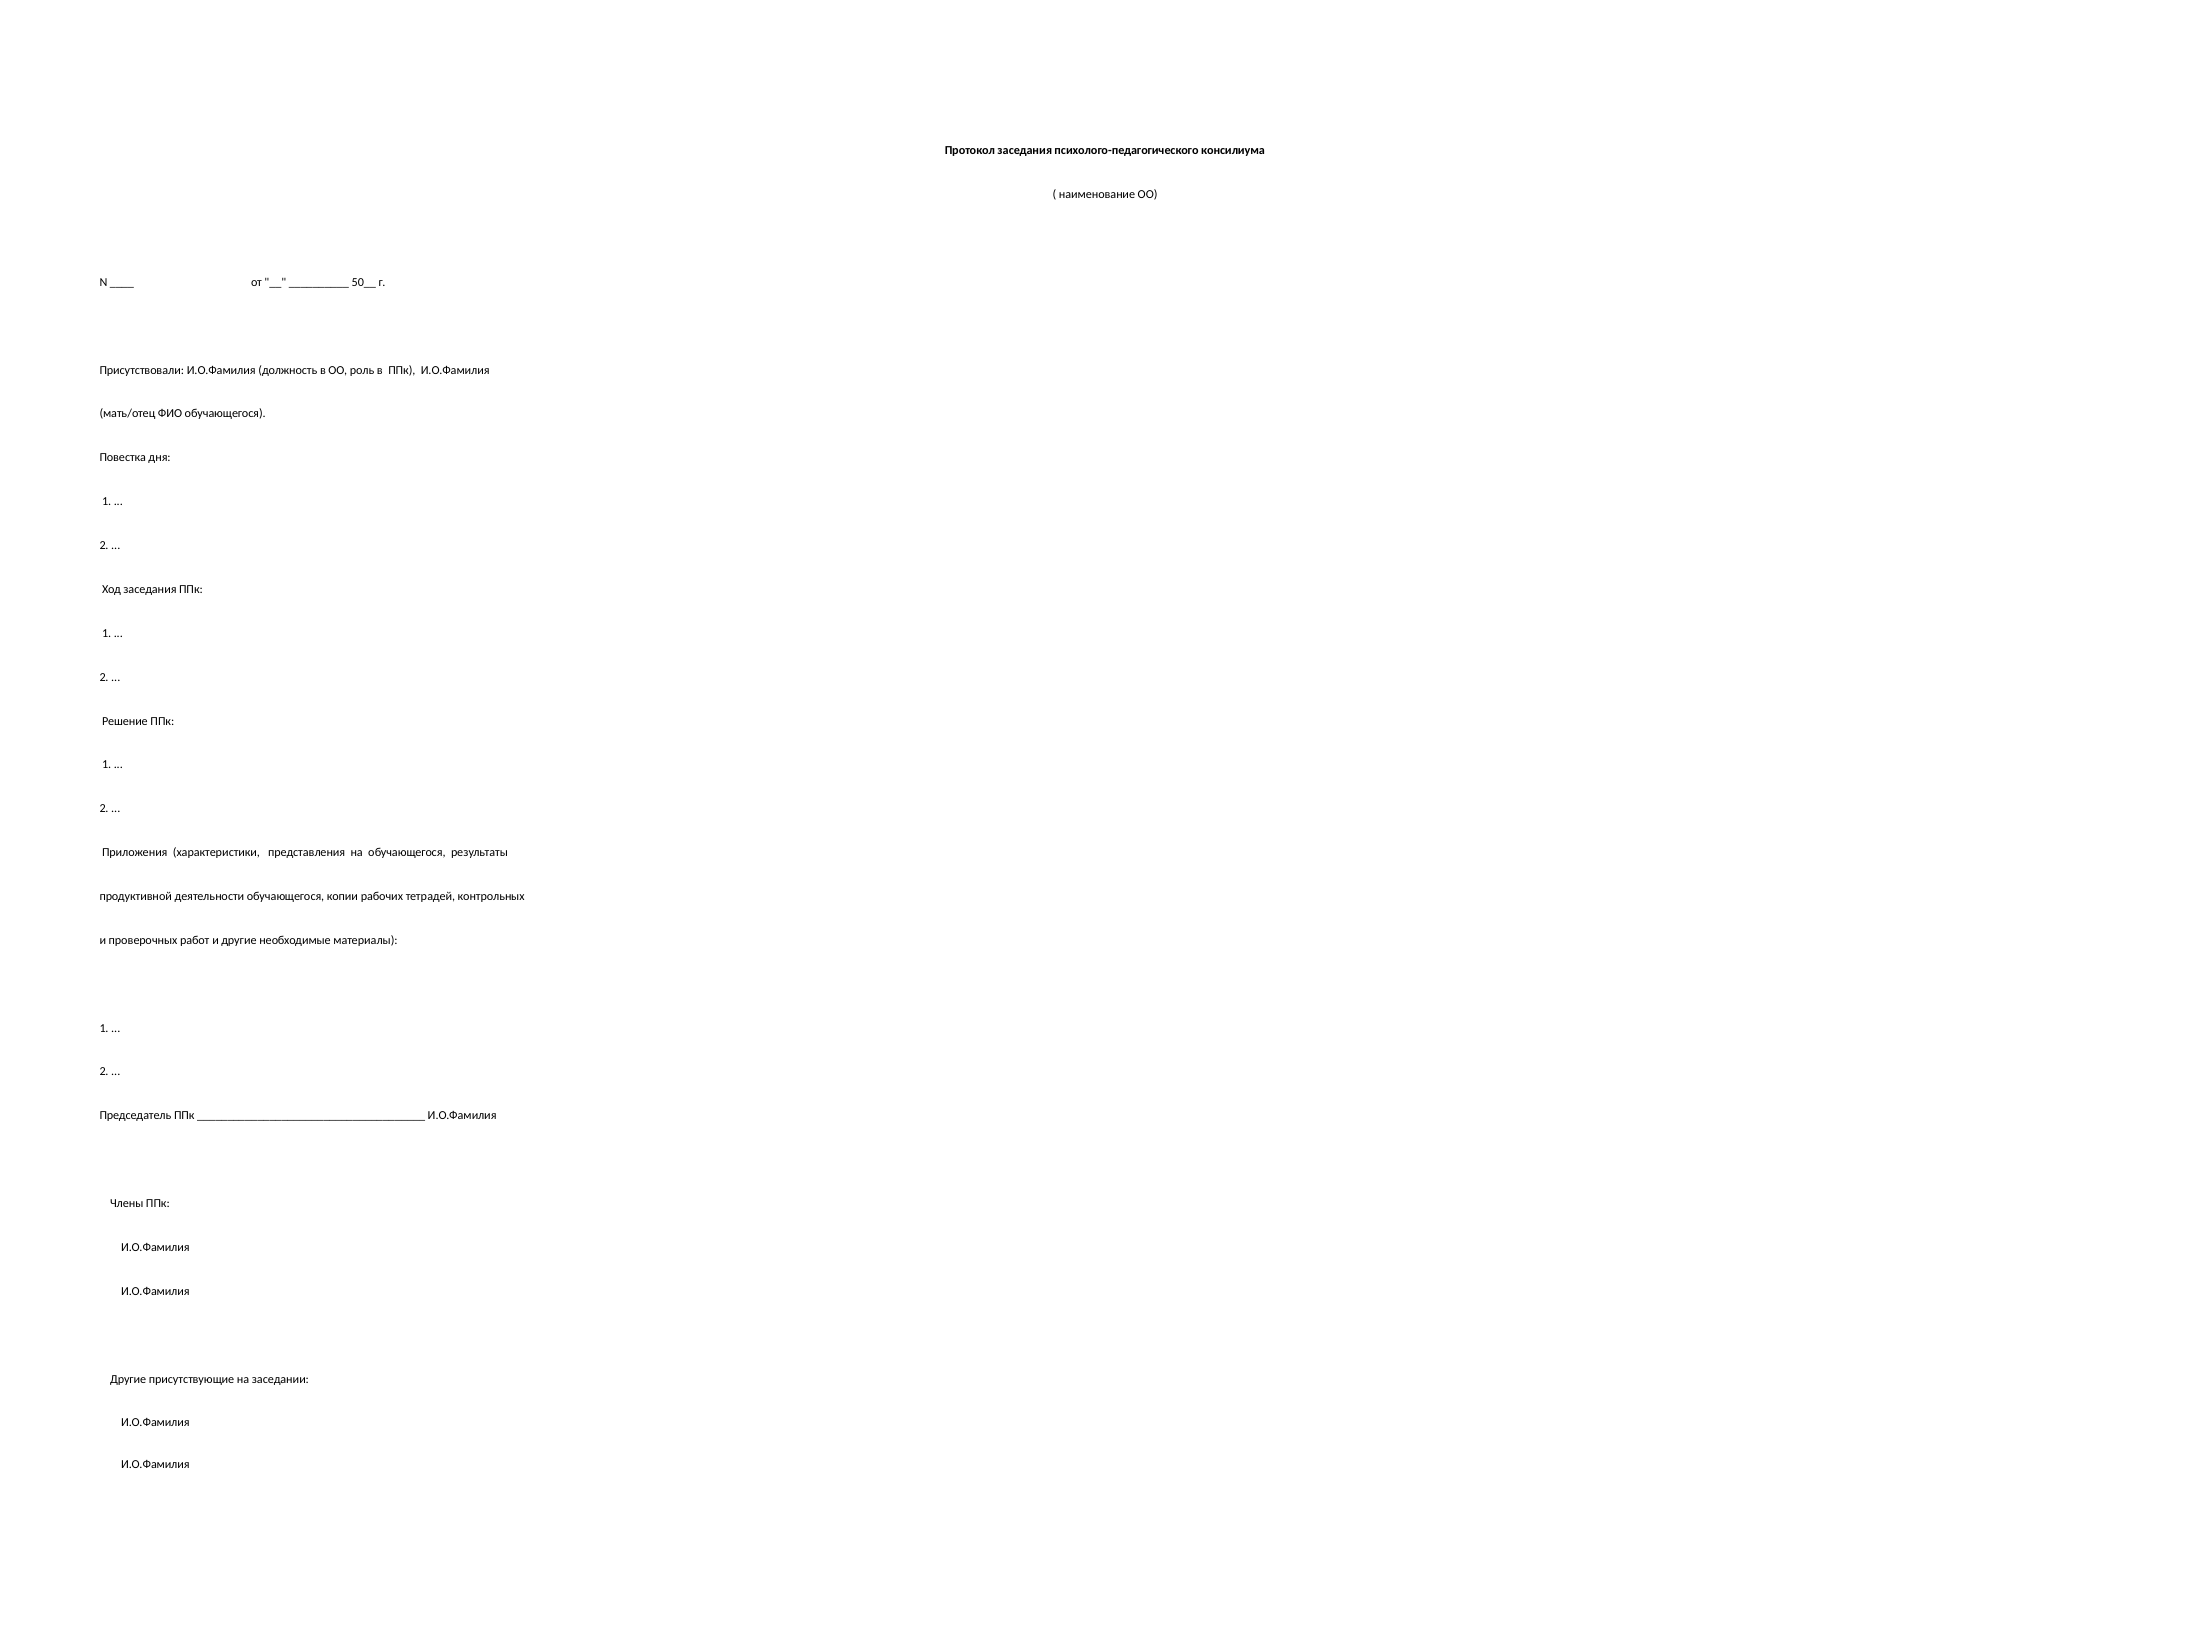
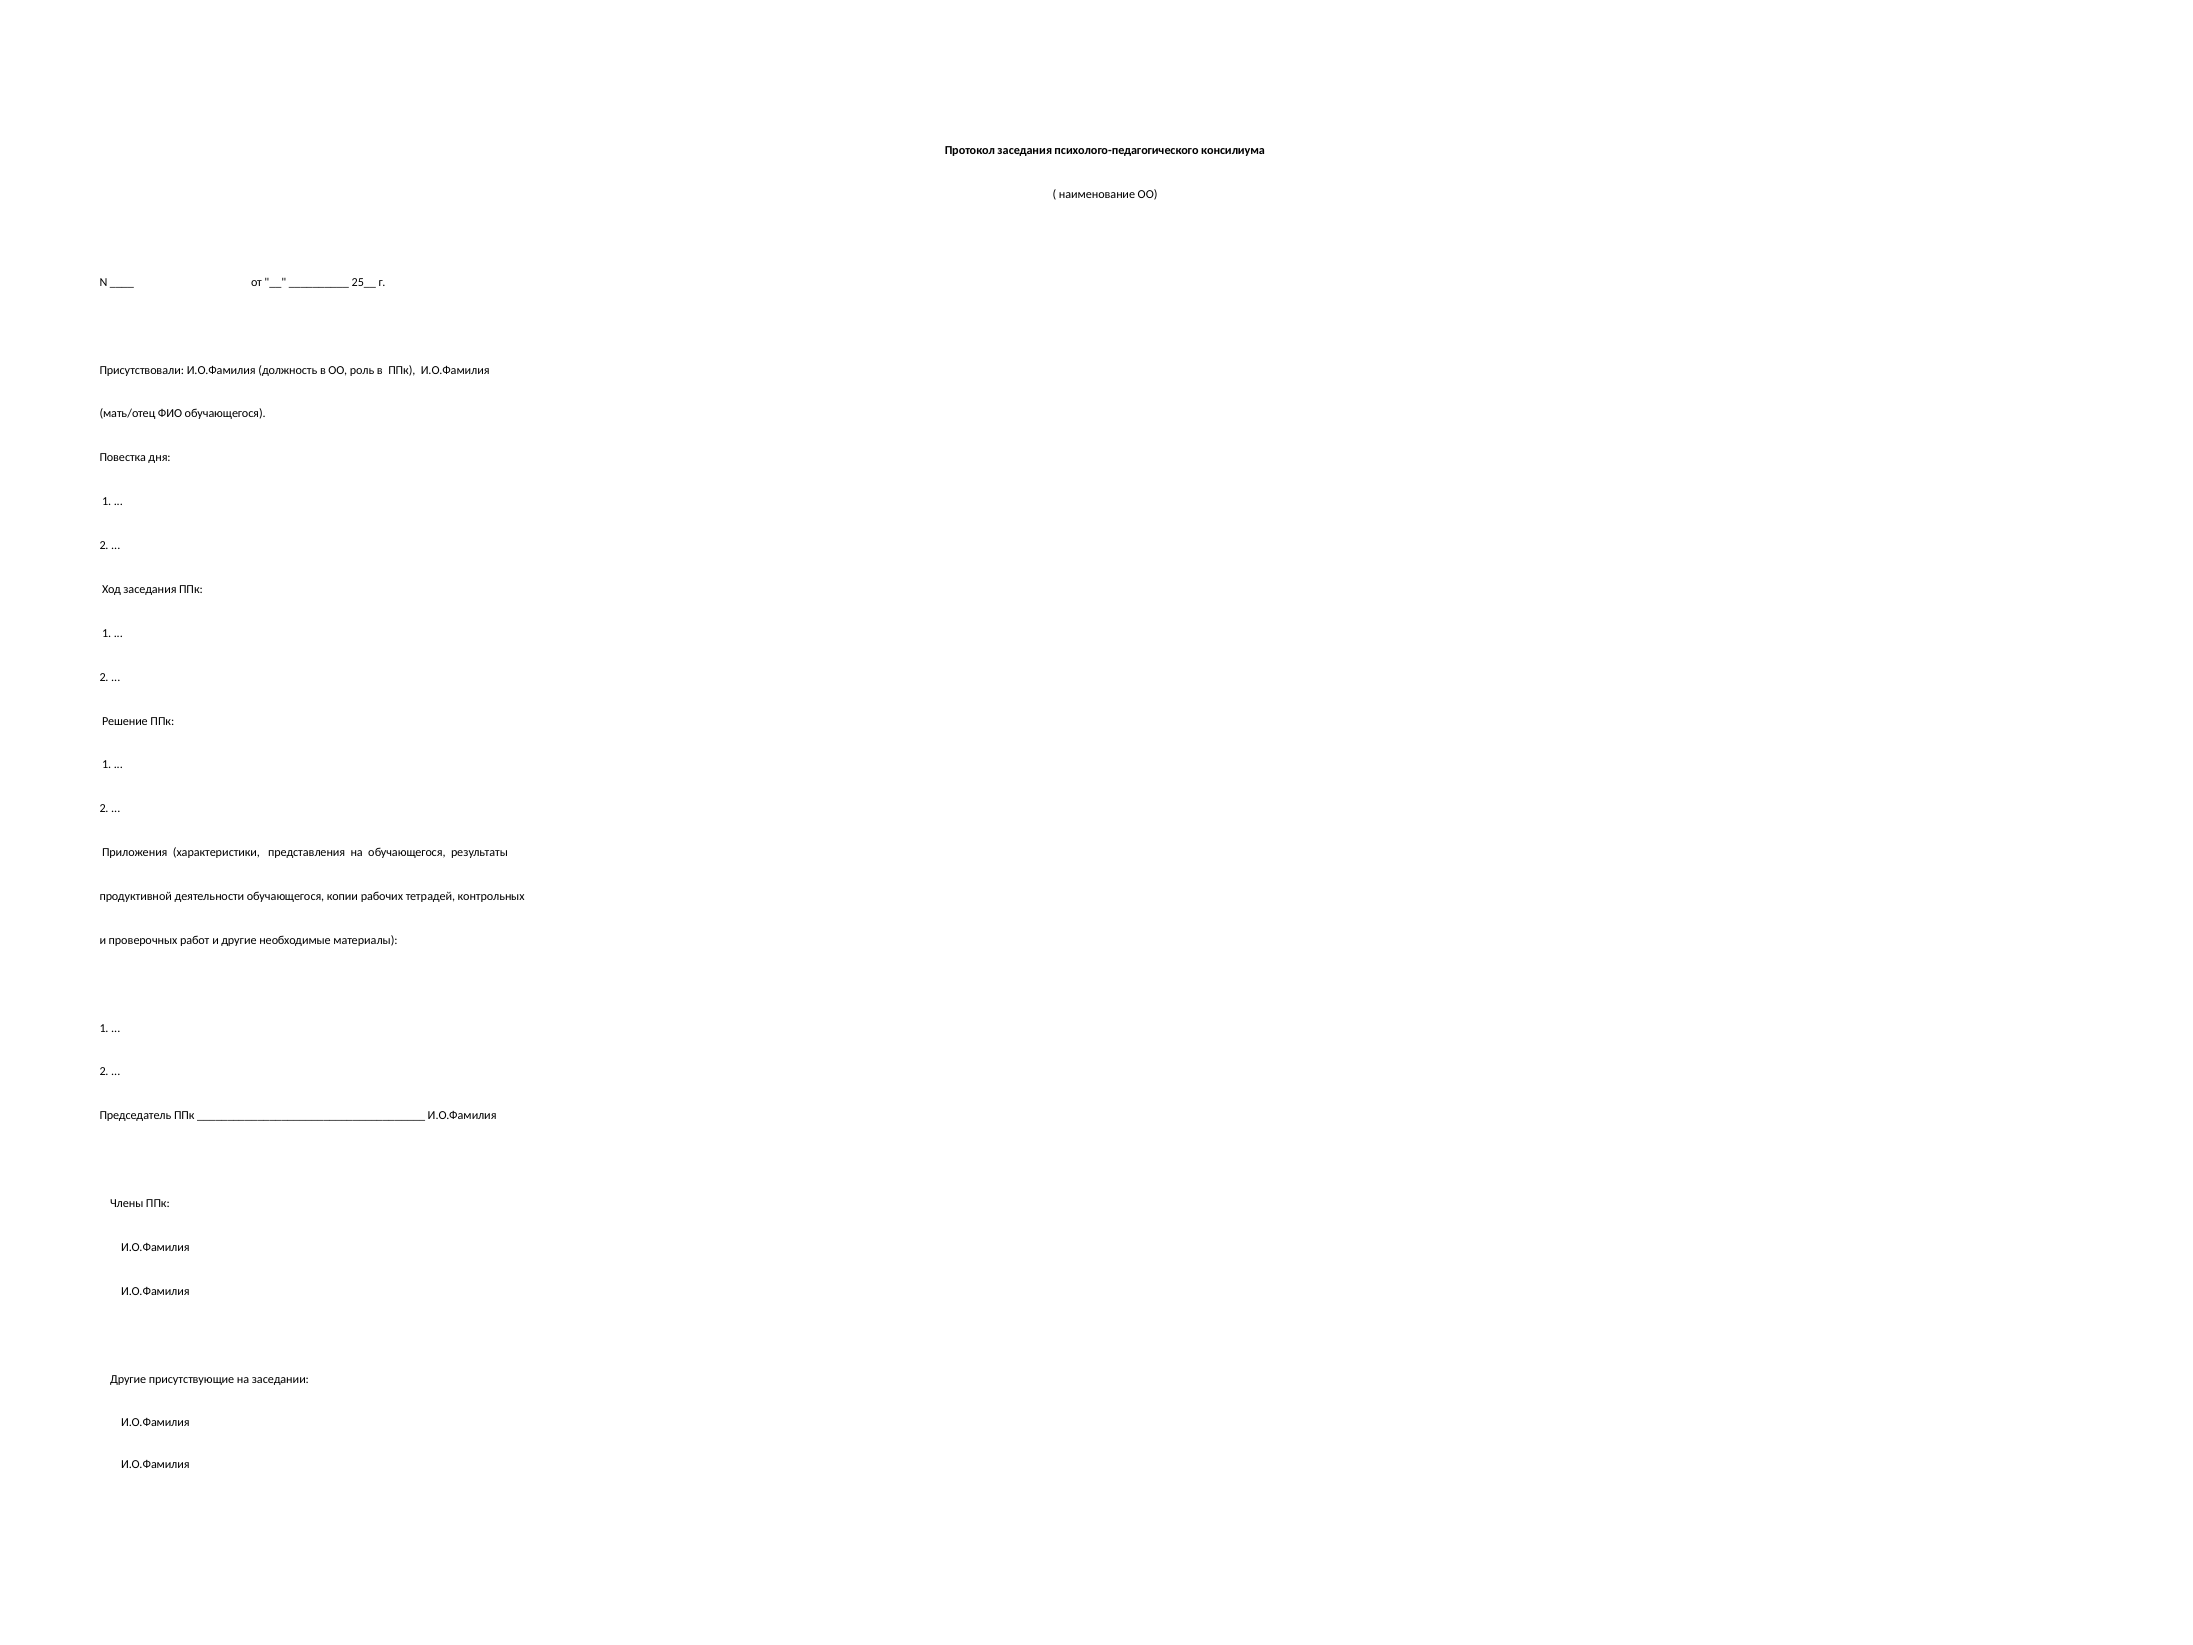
50__: 50__ -> 25__ (364, 282)
